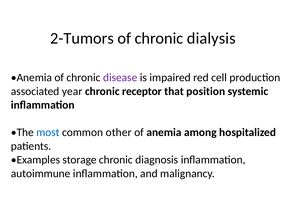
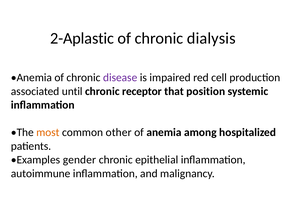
2-Tumors: 2-Tumors -> 2-Aplastic (82, 38)
year: year -> until (72, 91)
most colour: blue -> orange (48, 132)
storage: storage -> gender (79, 160)
diagnosis: diagnosis -> epithelial (157, 160)
